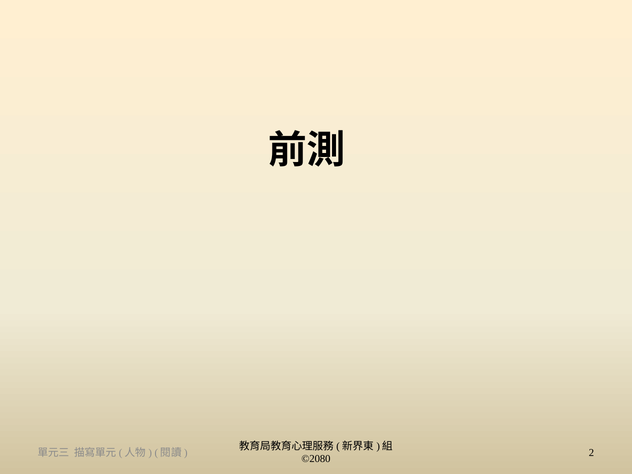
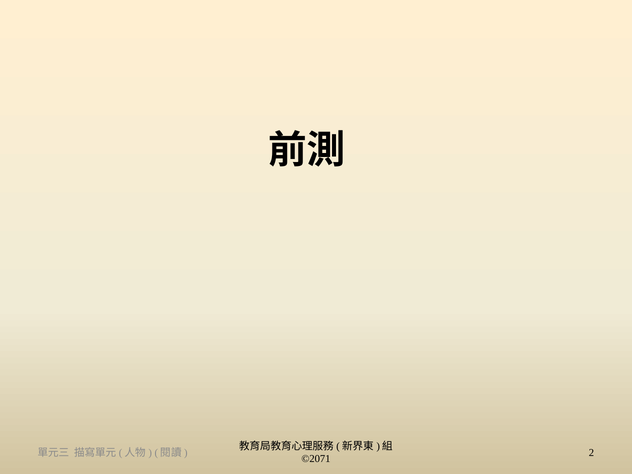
©2080: ©2080 -> ©2071 (316, 459)
